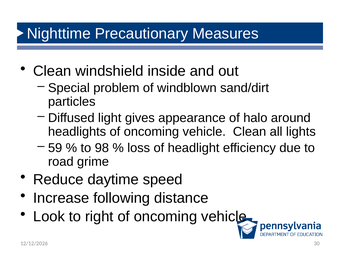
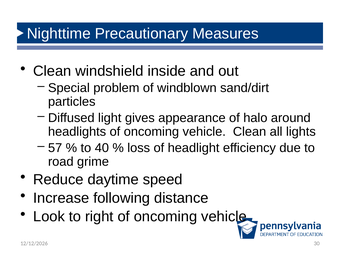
59: 59 -> 57 (55, 148)
98: 98 -> 40 (102, 148)
